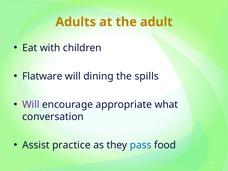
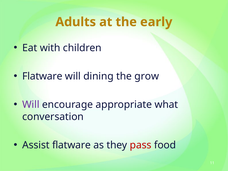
adult: adult -> early (156, 22)
spills: spills -> grow (147, 76)
Assist practice: practice -> flatware (71, 145)
pass colour: blue -> red (141, 145)
